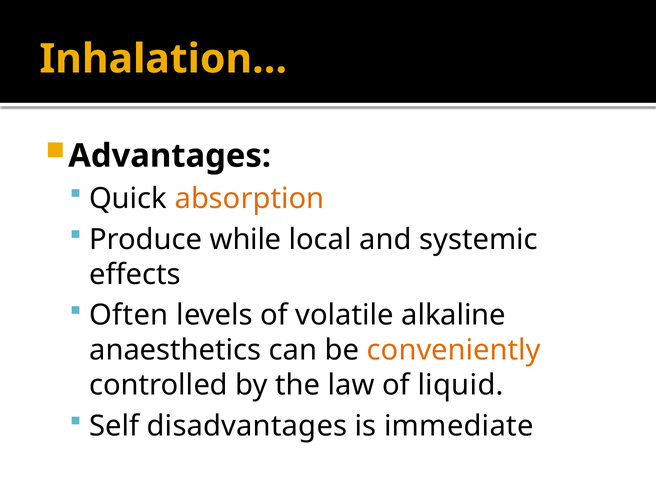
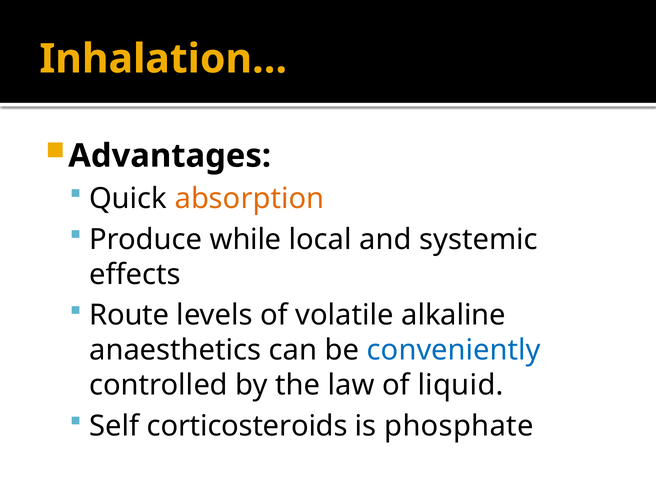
Often: Often -> Route (129, 315)
conveniently colour: orange -> blue (454, 350)
disadvantages: disadvantages -> corticosteroids (247, 426)
immediate: immediate -> phosphate (459, 426)
